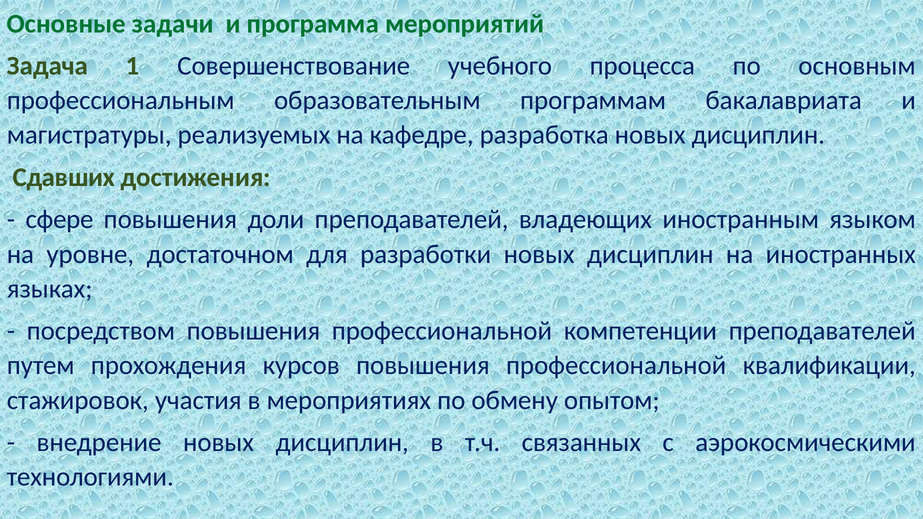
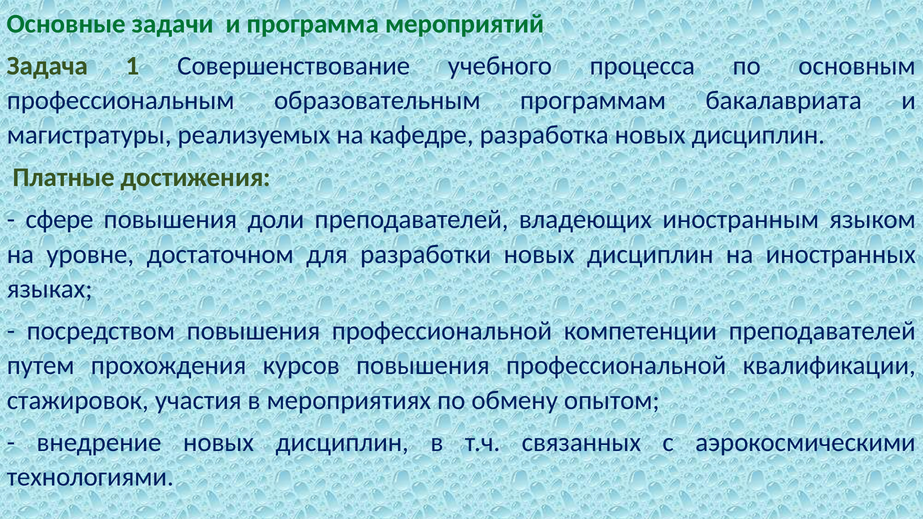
Сдавших: Сдавших -> Платные (64, 177)
